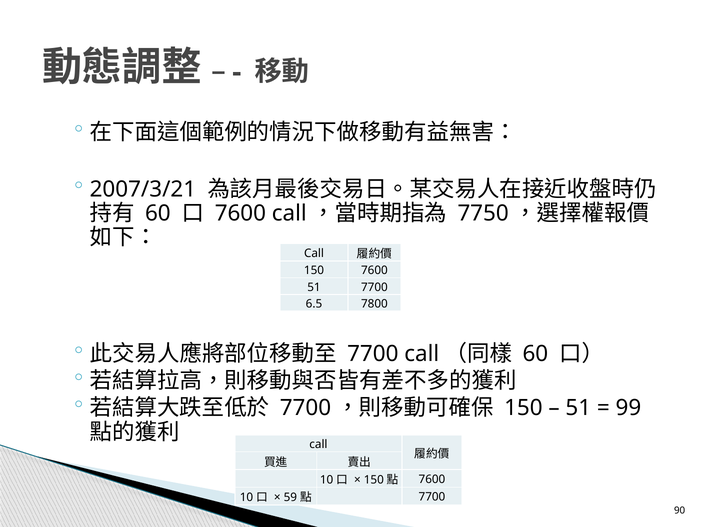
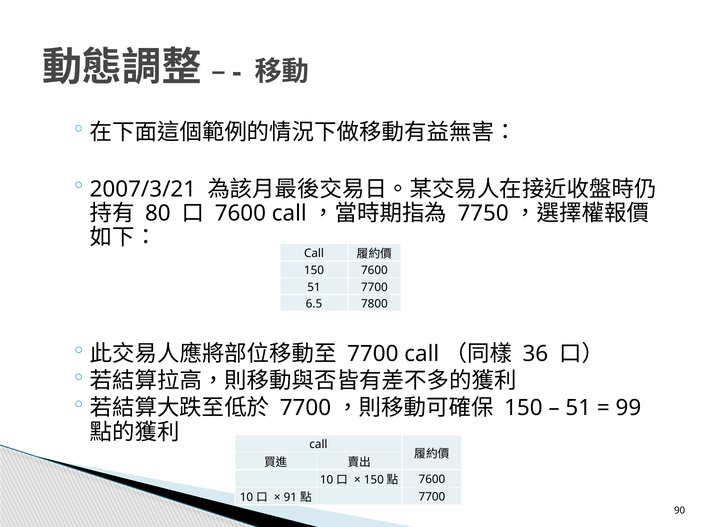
60: 60 -> 80 (158, 213)
60: 60 -> 36 (535, 354)
59: 59 -> 91 (290, 497)
